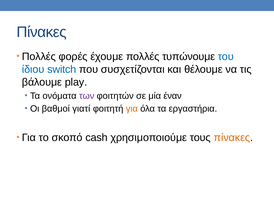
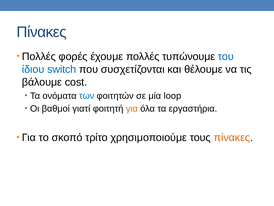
play: play -> cost (76, 82)
των colour: purple -> blue (87, 96)
έναν: έναν -> loop (172, 96)
cash: cash -> τρίτο (97, 137)
